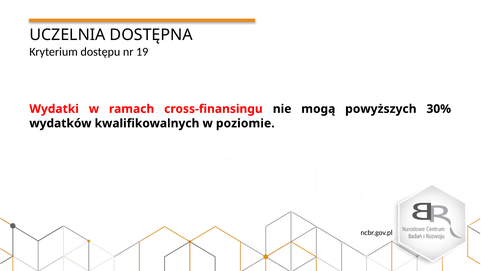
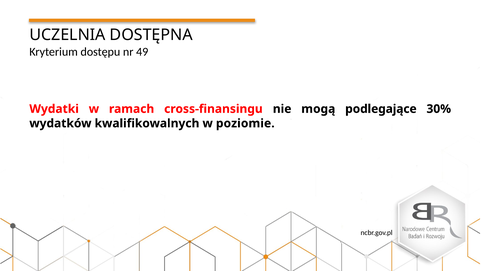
19: 19 -> 49 (142, 52)
powyższych: powyższych -> podlegające (381, 109)
